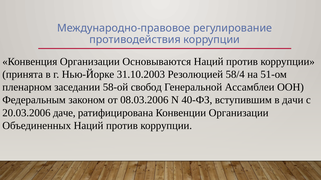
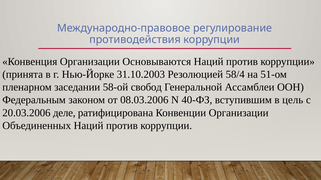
дачи: дачи -> цель (293, 100)
даче: даче -> деле (64, 113)
